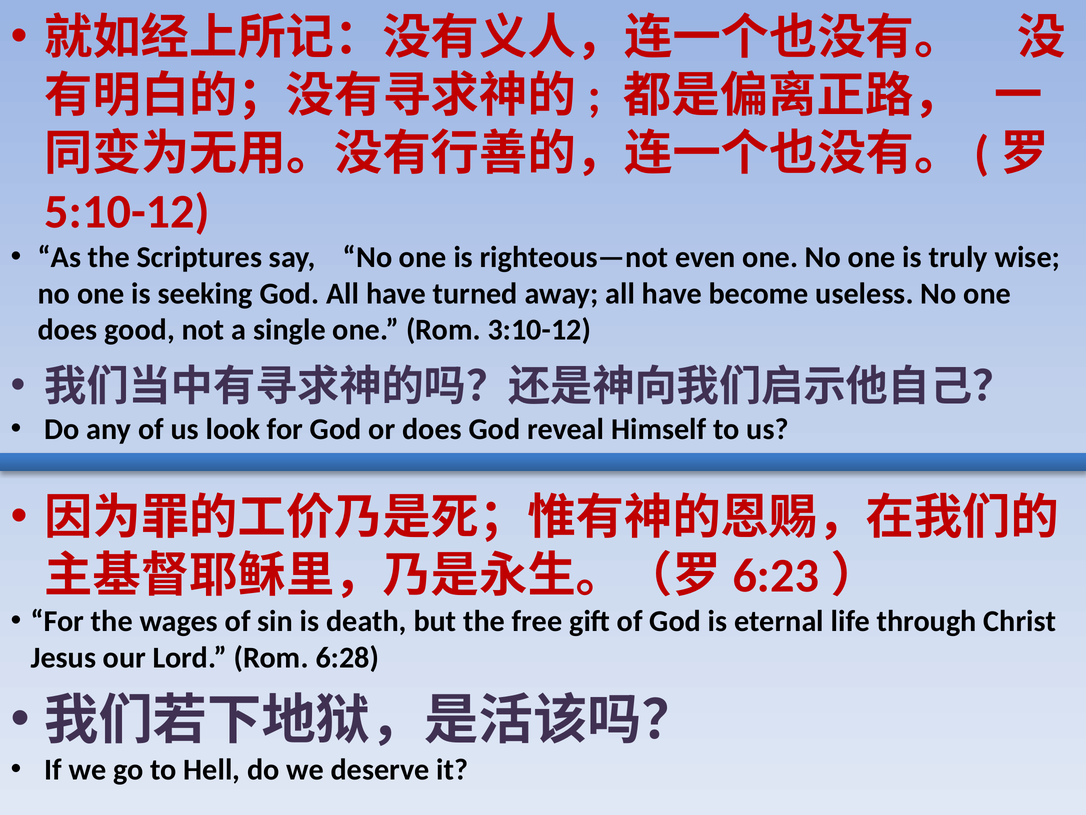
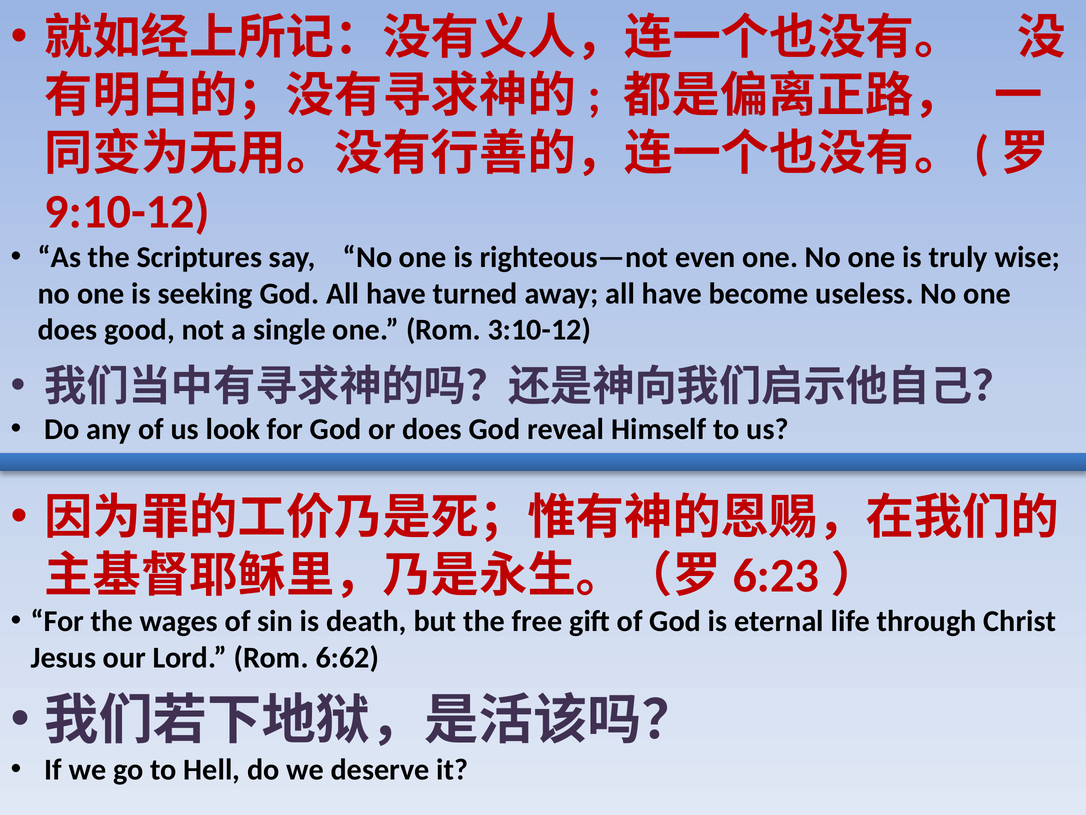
5:10-12: 5:10-12 -> 9:10-12 (127, 211)
6:28: 6:28 -> 6:62 (347, 657)
